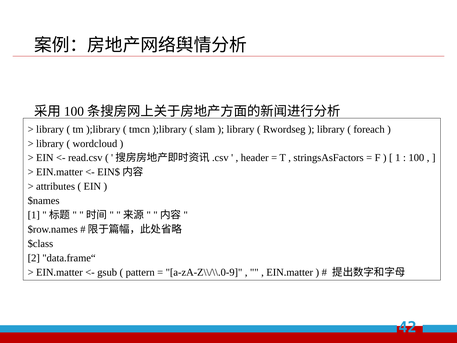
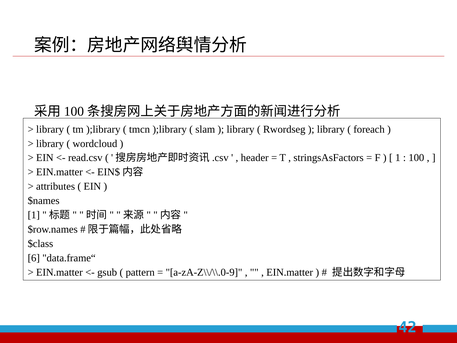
2: 2 -> 6 (34, 258)
